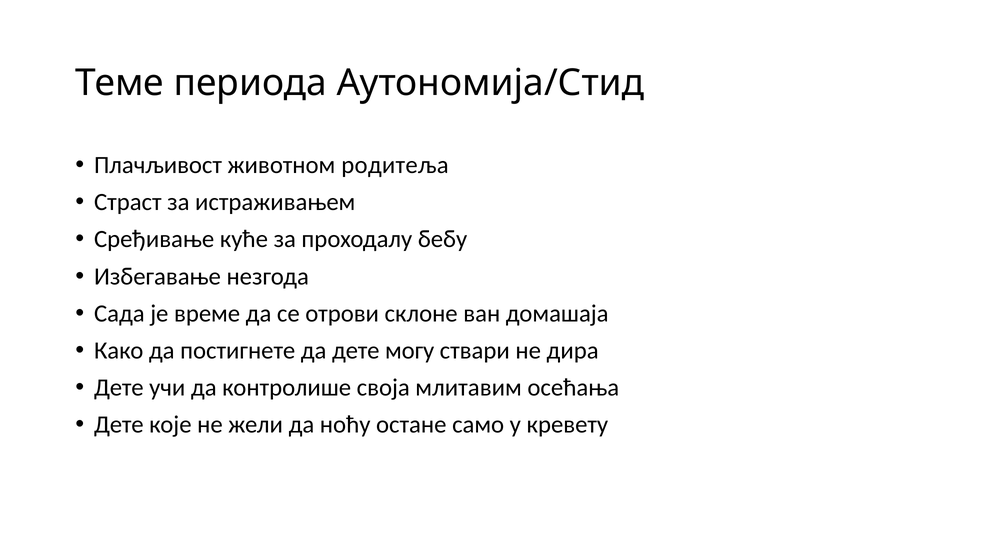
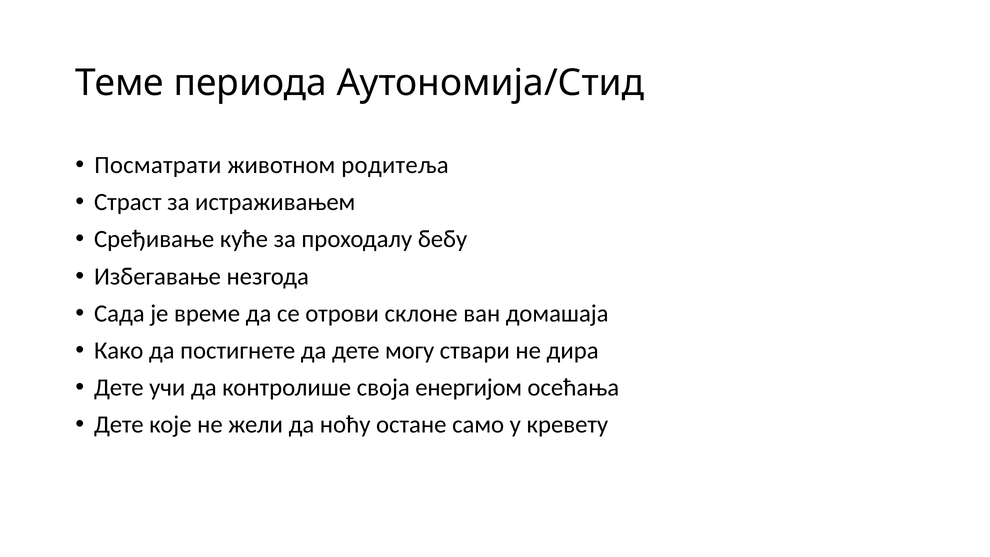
Плачљивост: Плачљивост -> Посматрати (158, 165)
млитавим: млитавим -> енергијом (469, 387)
